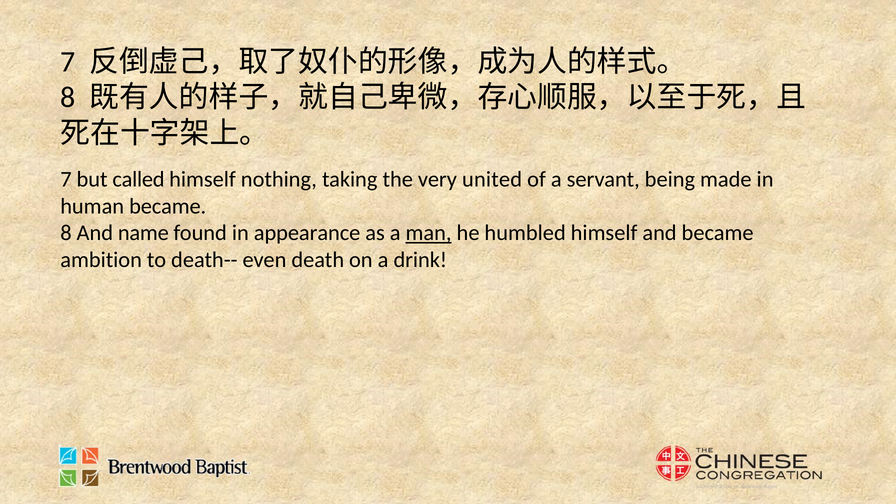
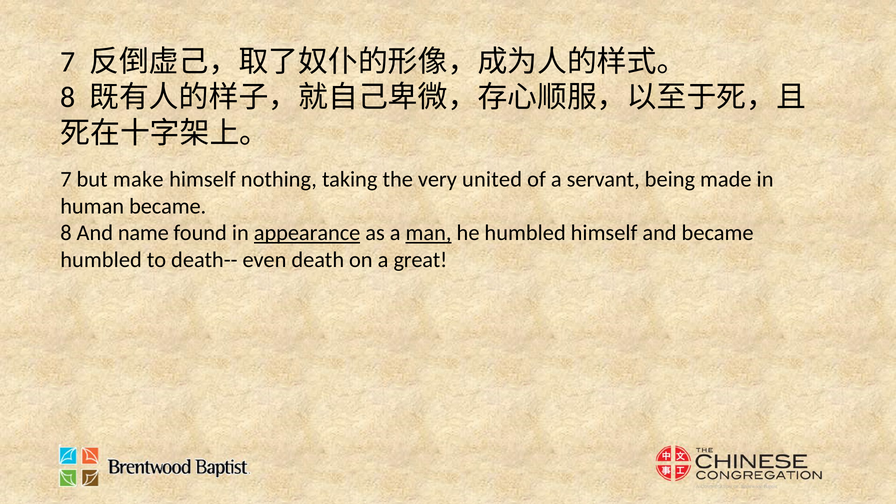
called: called -> make (138, 179)
appearance underline: none -> present (307, 233)
ambition: ambition -> humbled (101, 260)
drink: drink -> great (420, 260)
